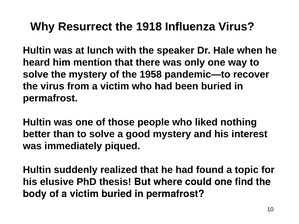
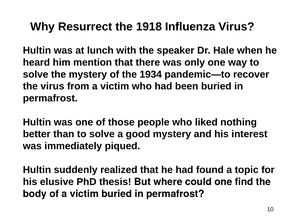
1958: 1958 -> 1934 (151, 74)
